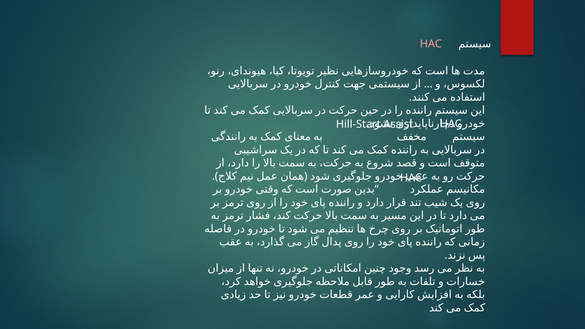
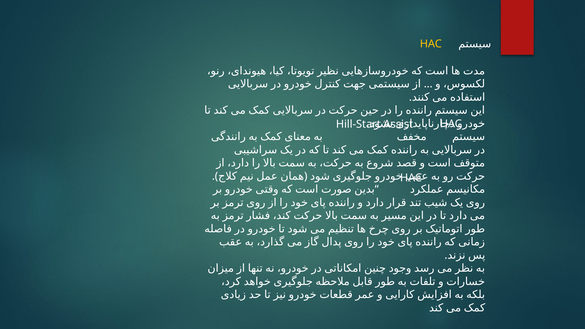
HAC colour: pink -> yellow (431, 44)
